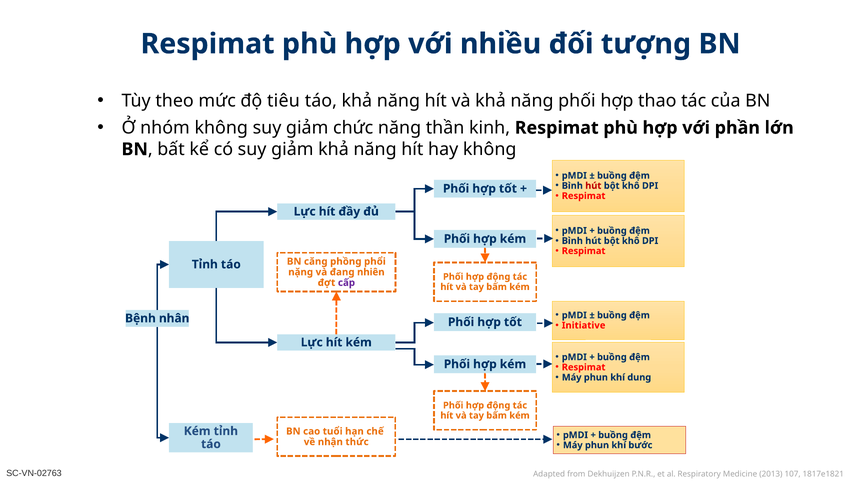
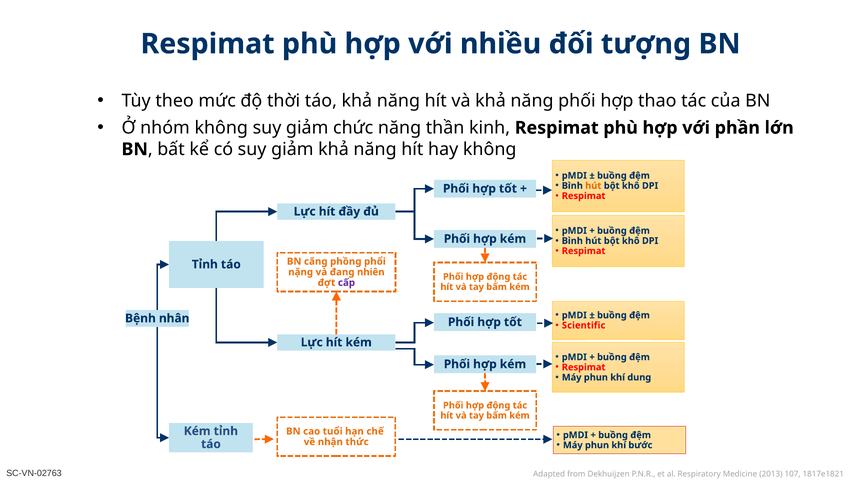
tiêu: tiêu -> thời (284, 101)
hút colour: red -> orange (593, 186)
Initiative: Initiative -> Scientific (584, 325)
